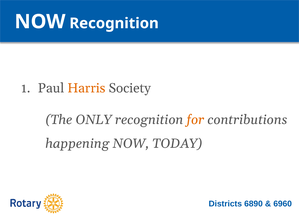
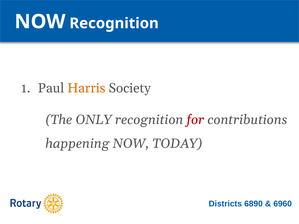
for colour: orange -> red (195, 120)
